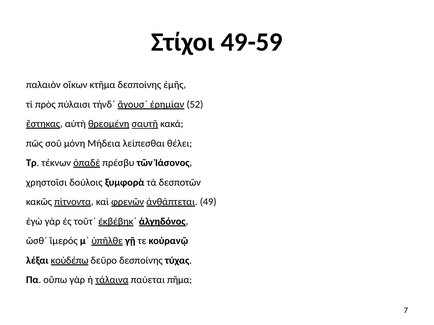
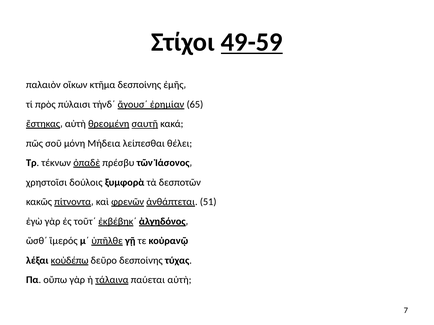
49-59 underline: none -> present (252, 42)
52: 52 -> 65 (195, 105)
49: 49 -> 51 (208, 202)
πῆμα;: πῆμα; -> αὐτὴ; (179, 280)
